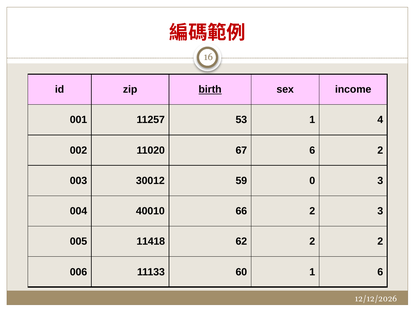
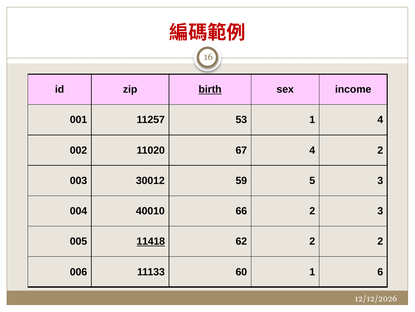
67 6: 6 -> 4 (312, 150)
0: 0 -> 5 (312, 180)
11418 underline: none -> present (151, 241)
